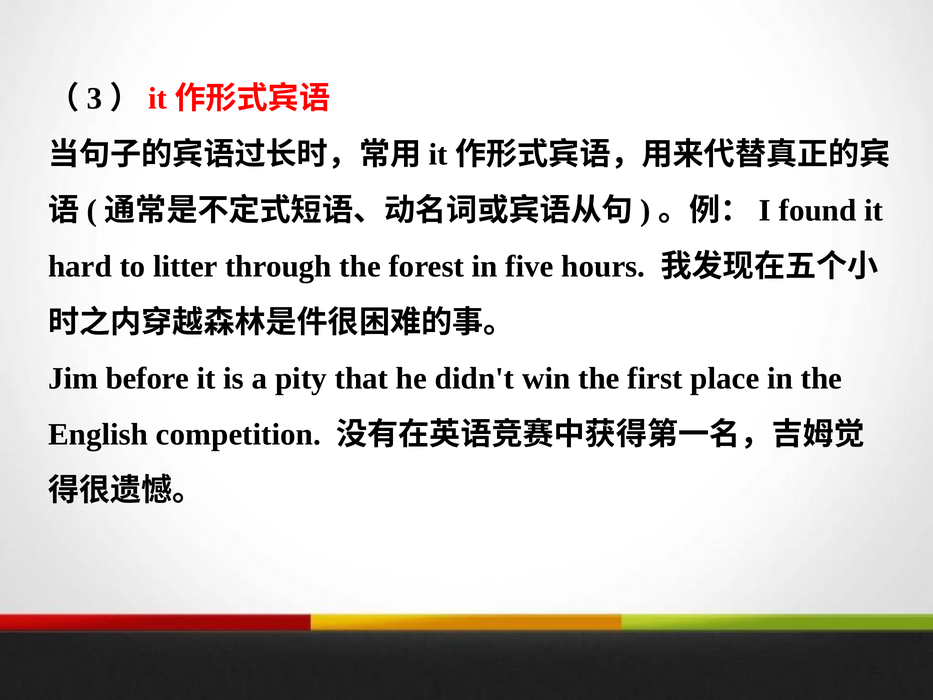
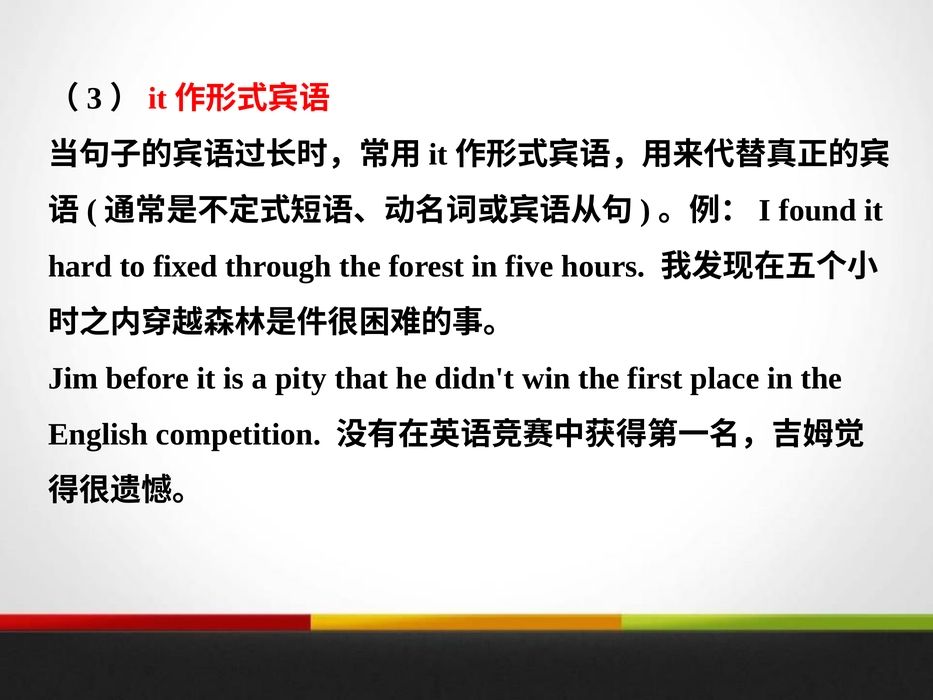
litter: litter -> fixed (185, 266)
